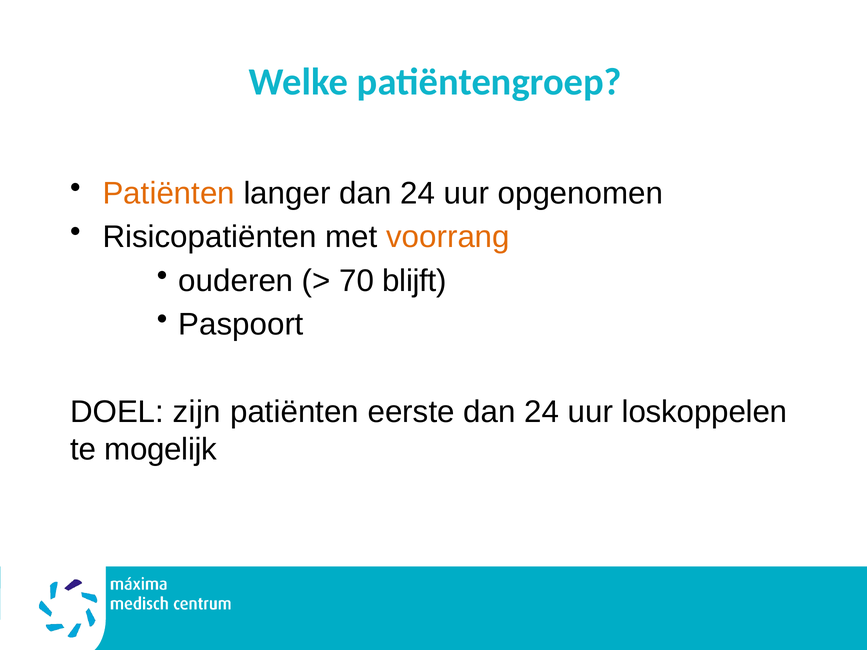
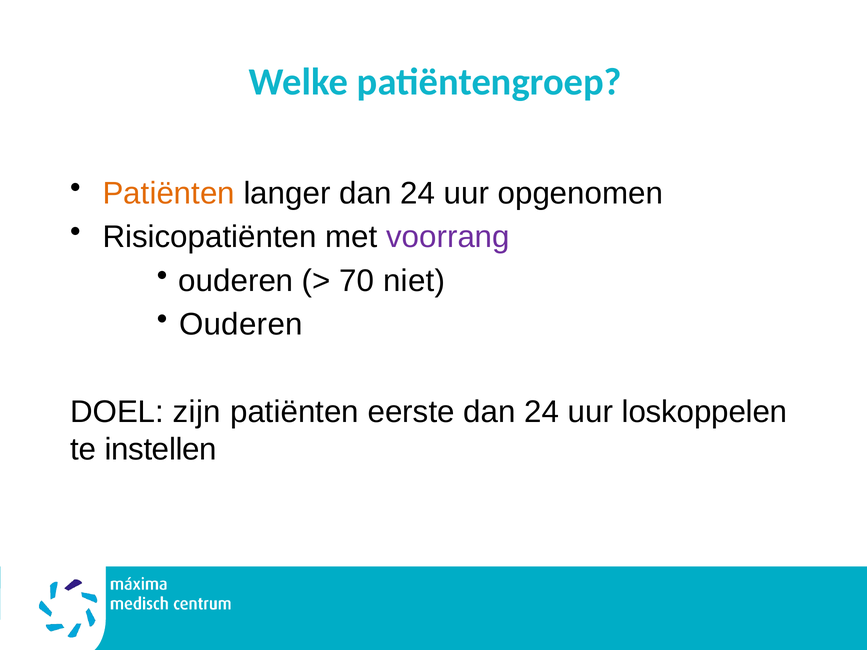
voorrang colour: orange -> purple (448, 237)
blijft: blijft -> niet (414, 281)
Paspoort: Paspoort -> Ouderen (241, 325)
mogelijk: mogelijk -> instellen (161, 450)
